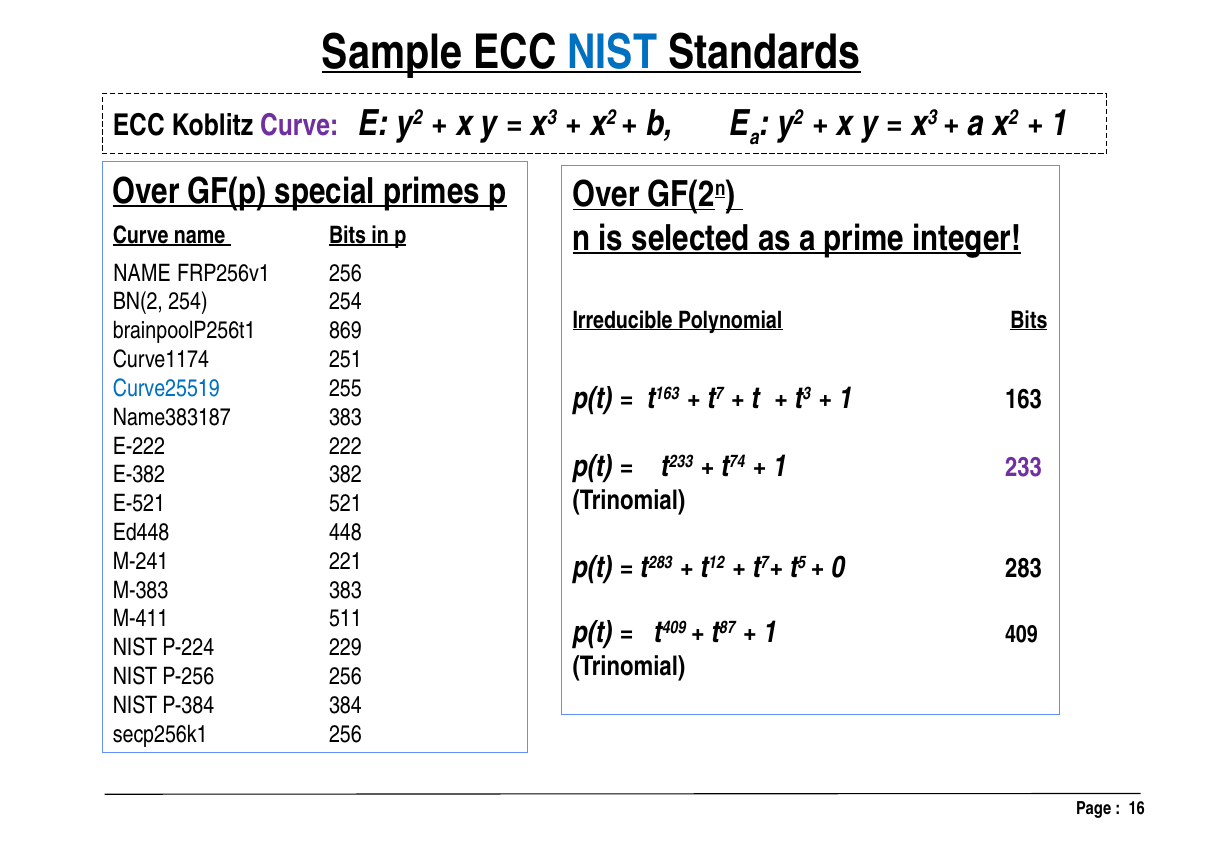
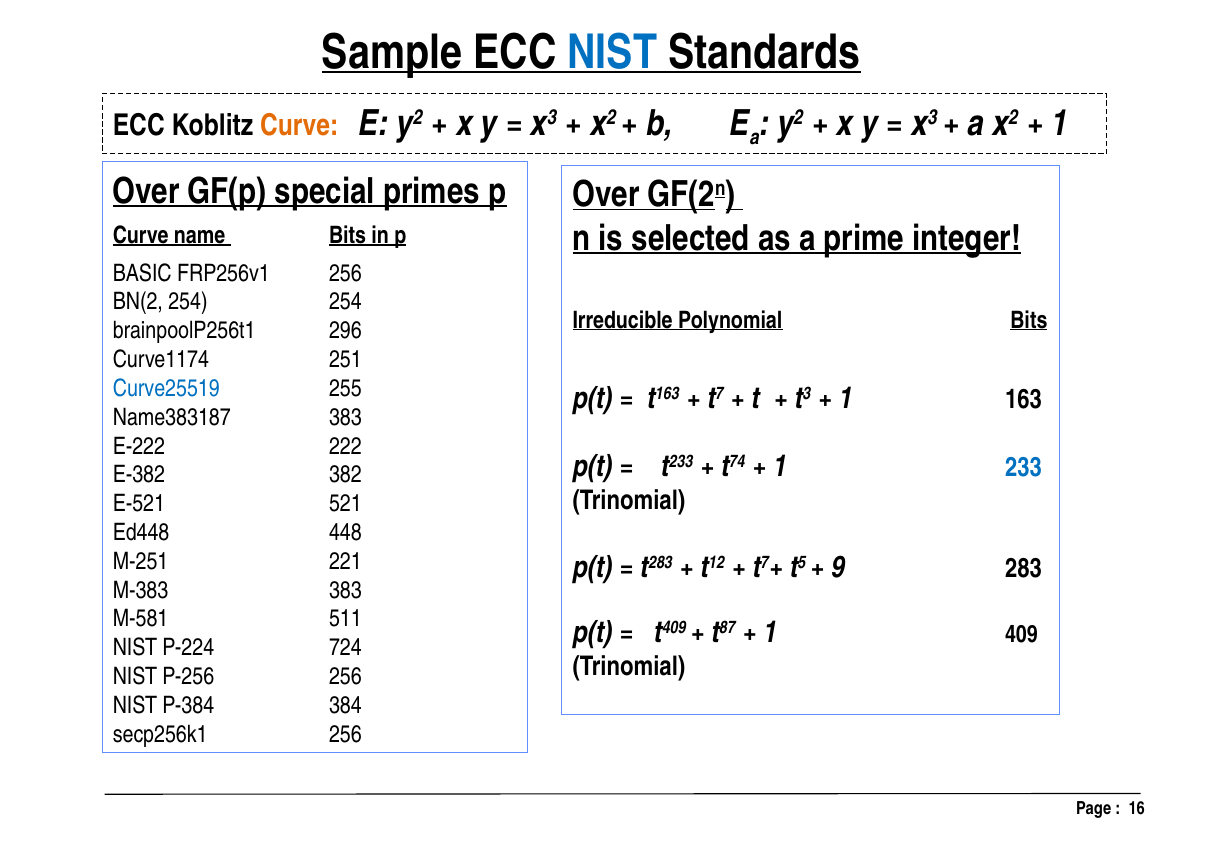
Curve colour: purple -> orange (299, 125)
NAME: NAME -> BASIC (142, 273)
869: 869 -> 296 (345, 331)
233 colour: purple -> blue (1023, 468)
M-241: M-241 -> M-251 (141, 561)
0: 0 -> 9 (838, 568)
M-411: M-411 -> M-581 (141, 619)
229: 229 -> 724 (345, 648)
